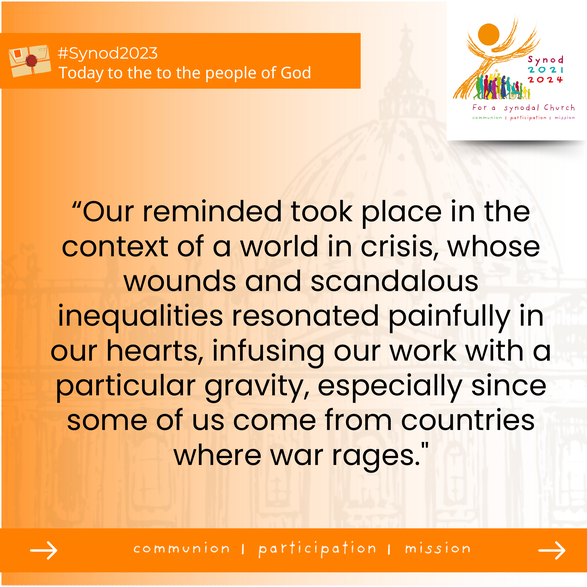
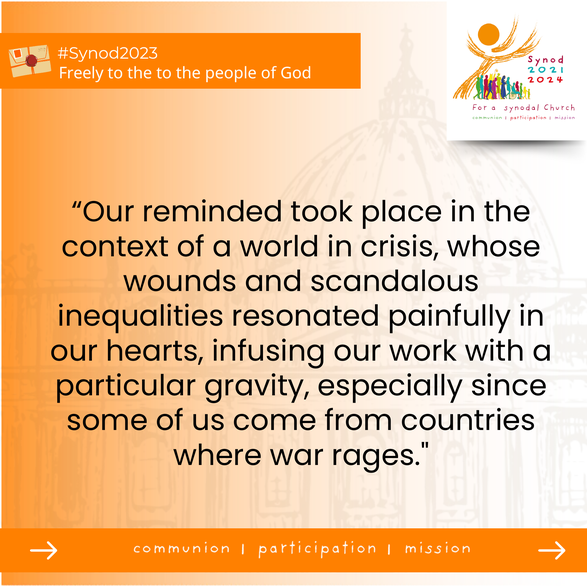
Today: Today -> Freely (81, 73)
